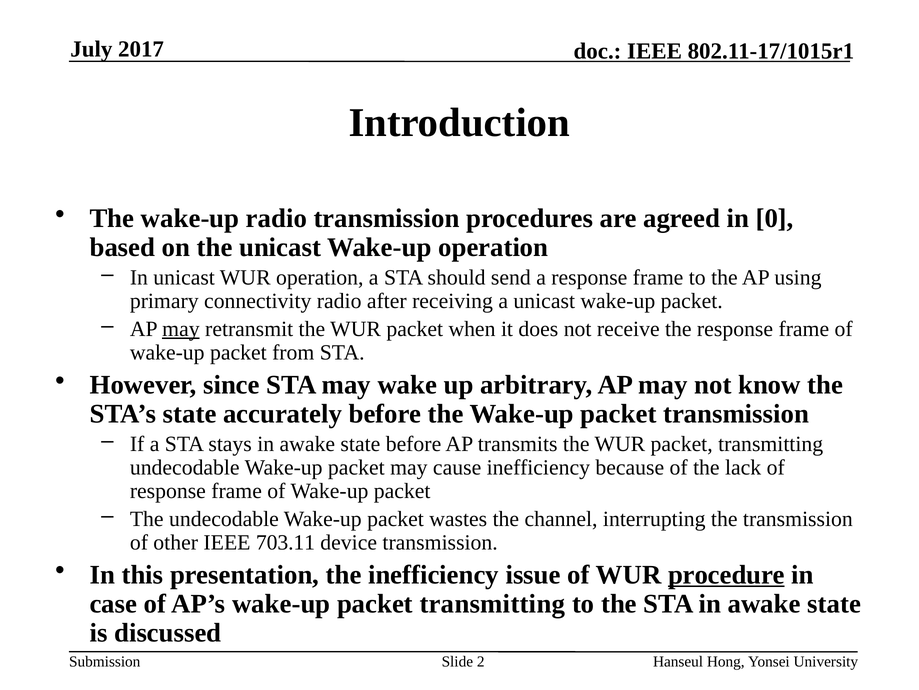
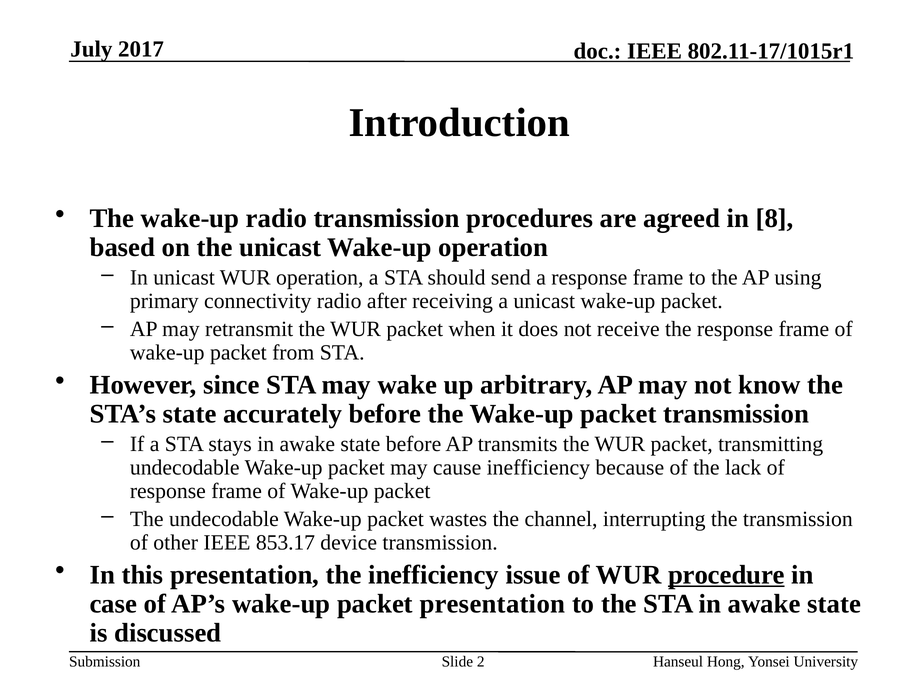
0: 0 -> 8 (775, 218)
may underline: present -> none (181, 329)
703.11: 703.11 -> 853.17 (286, 542)
wake-up packet transmitting: transmitting -> presentation (492, 603)
